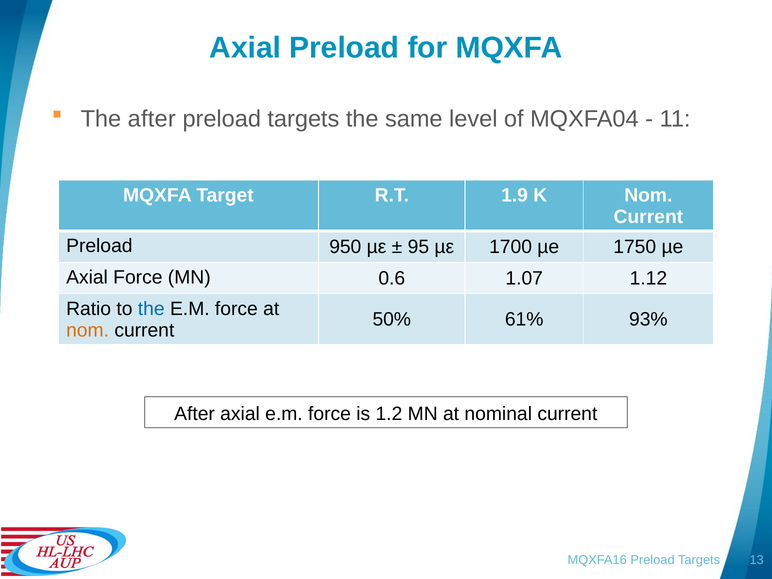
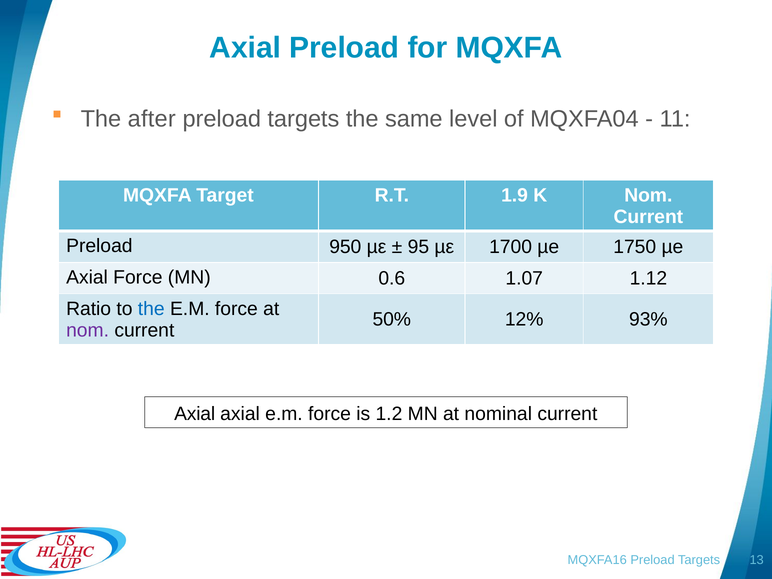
61%: 61% -> 12% (524, 320)
nom colour: orange -> purple (88, 330)
After: After -> Axial (195, 414)
